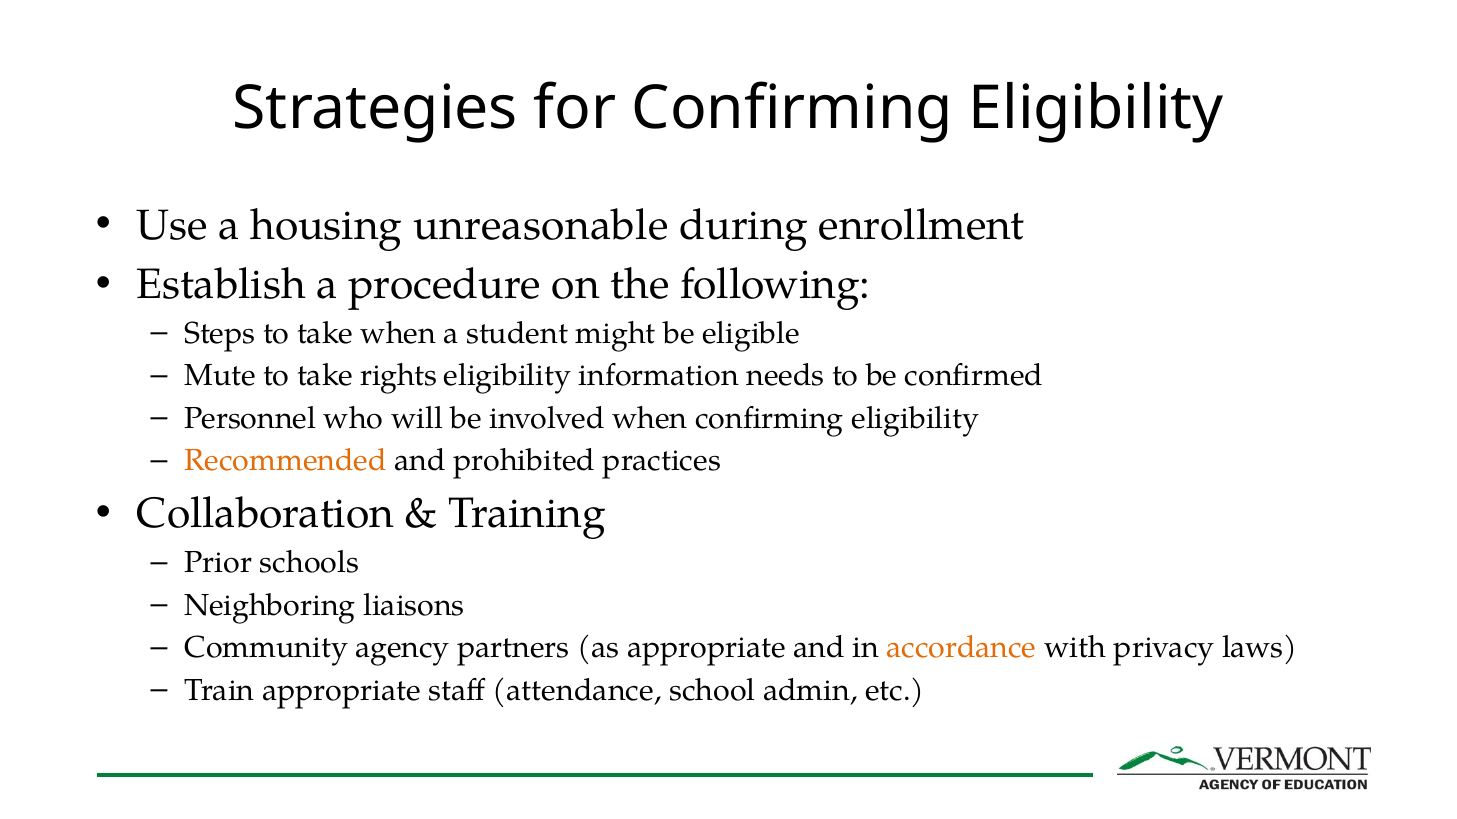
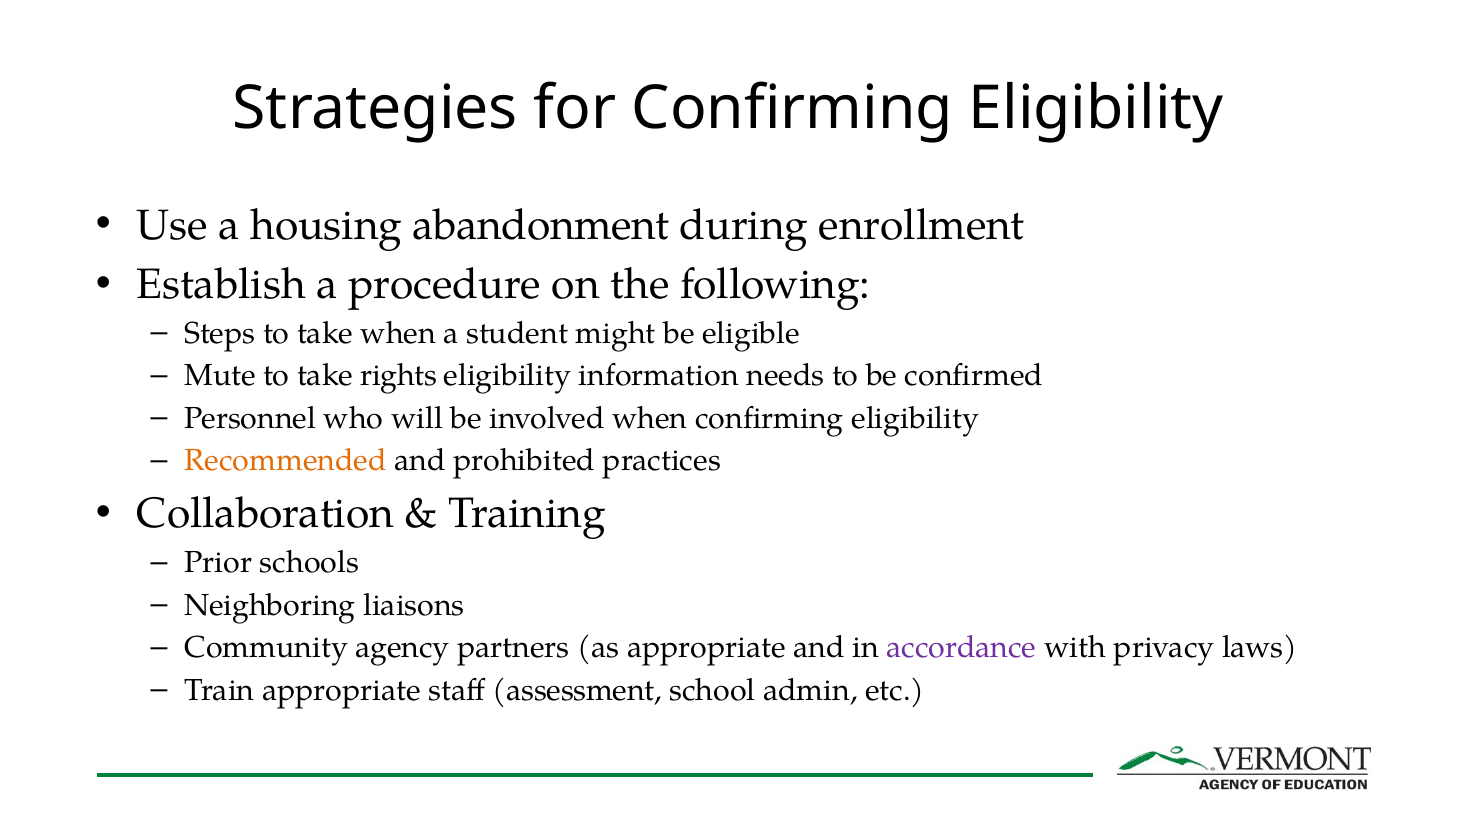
unreasonable: unreasonable -> abandonment (541, 225)
accordance colour: orange -> purple (962, 648)
attendance: attendance -> assessment (577, 691)
